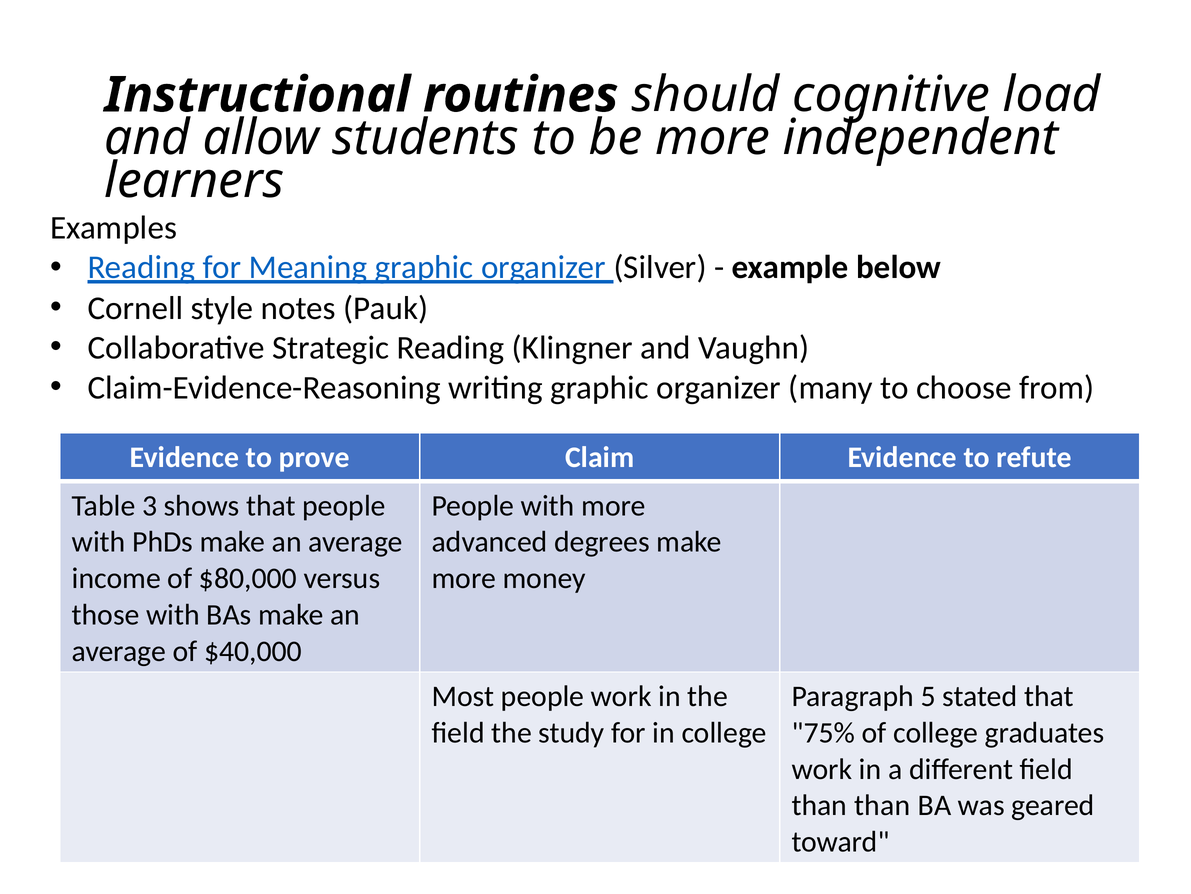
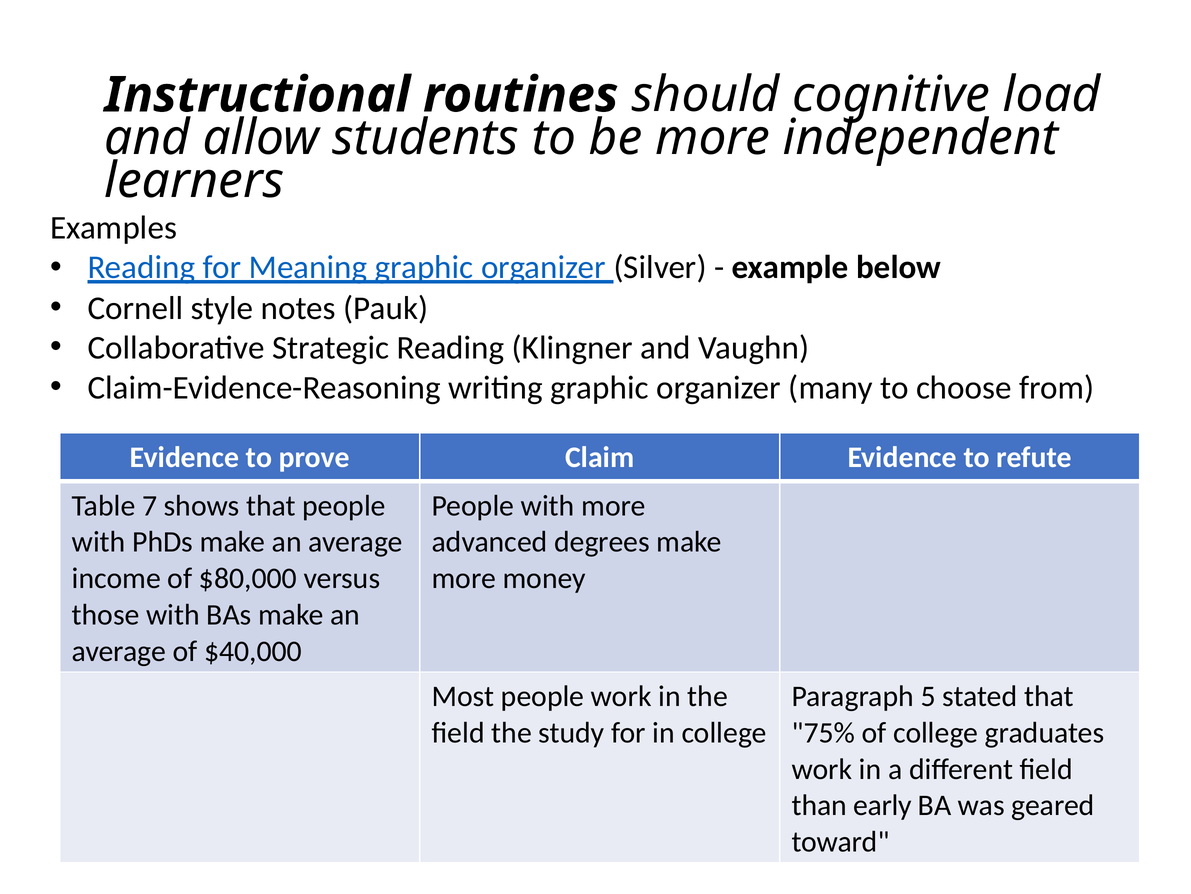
3: 3 -> 7 (150, 505)
than than: than -> early (883, 805)
